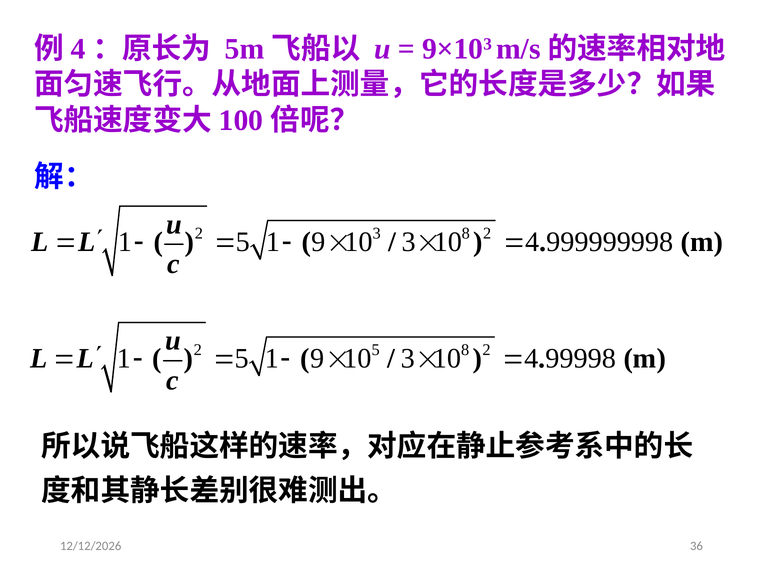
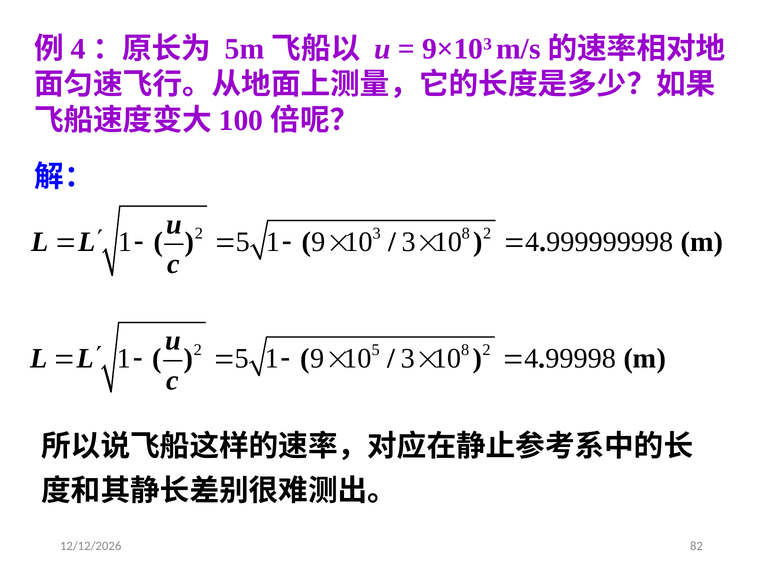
36: 36 -> 82 (696, 546)
